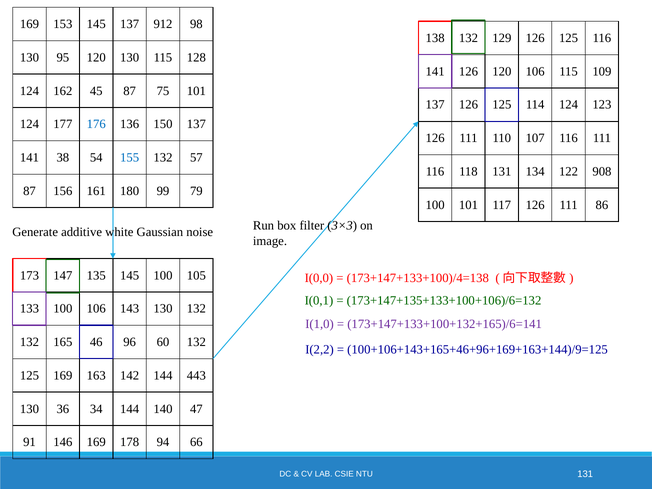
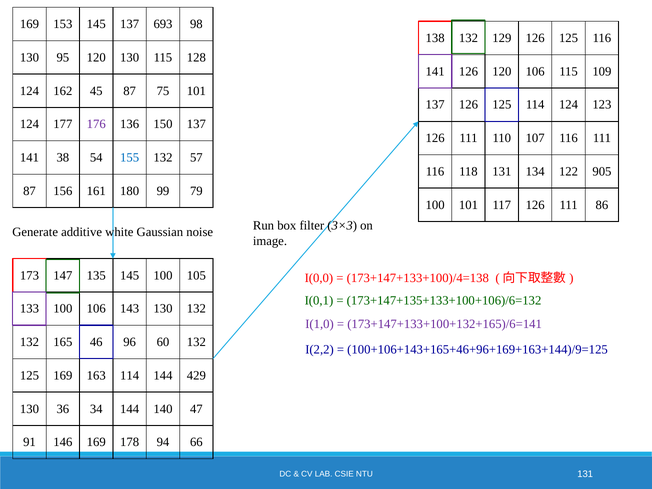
912: 912 -> 693 (163, 24)
176 colour: blue -> purple (96, 124)
908: 908 -> 905 (602, 172)
163 142: 142 -> 114 (130, 375)
443: 443 -> 429 (196, 375)
